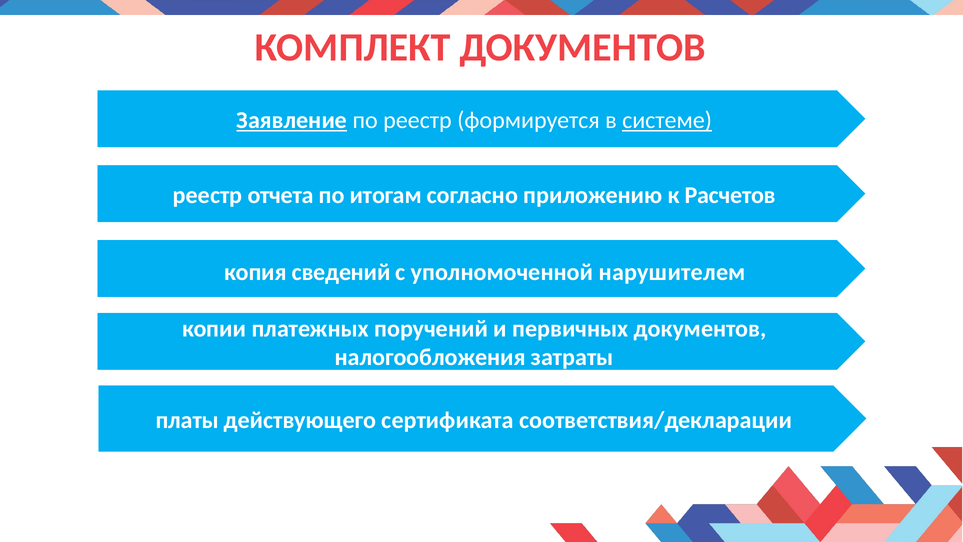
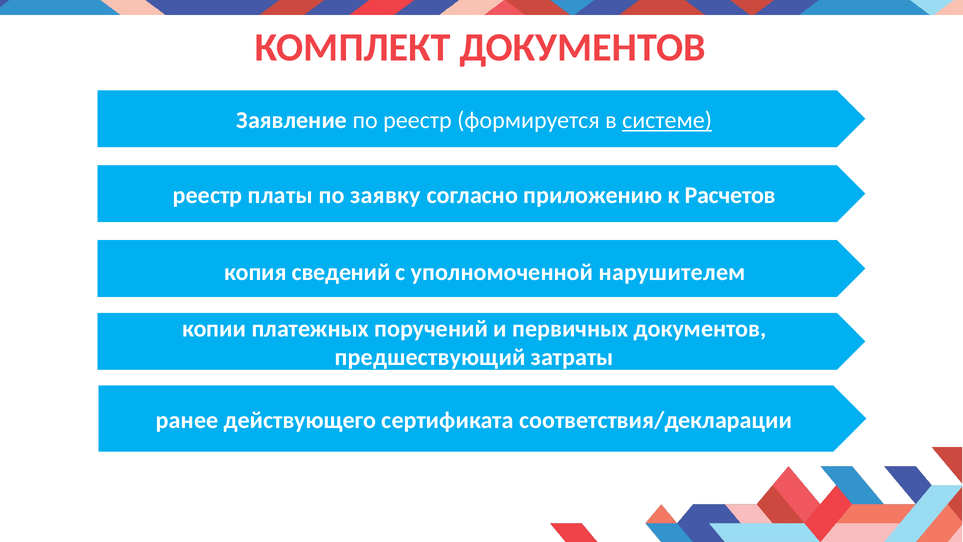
Заявление underline: present -> none (292, 120)
отчета: отчета -> платы (280, 195)
итогам: итогам -> заявку (386, 195)
налогообложения: налогообложения -> предшествующий (430, 357)
платы: платы -> ранее (187, 420)
